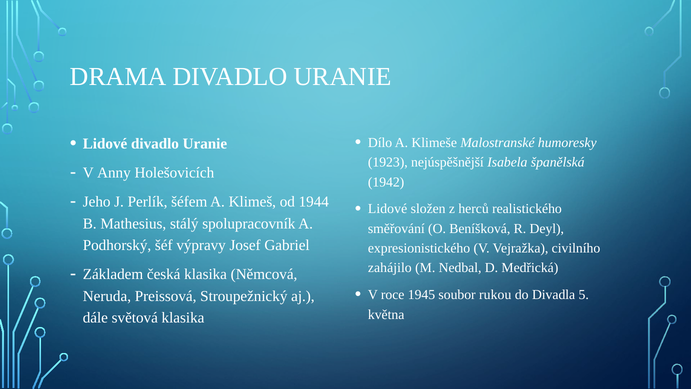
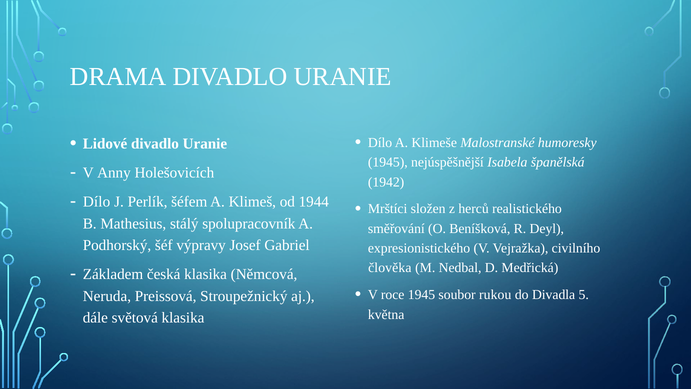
1923: 1923 -> 1945 (388, 162)
Jeho: Jeho -> Dílo (97, 202)
Lidové: Lidové -> Mrštíci (388, 209)
zahájilo: zahájilo -> člověka (390, 268)
